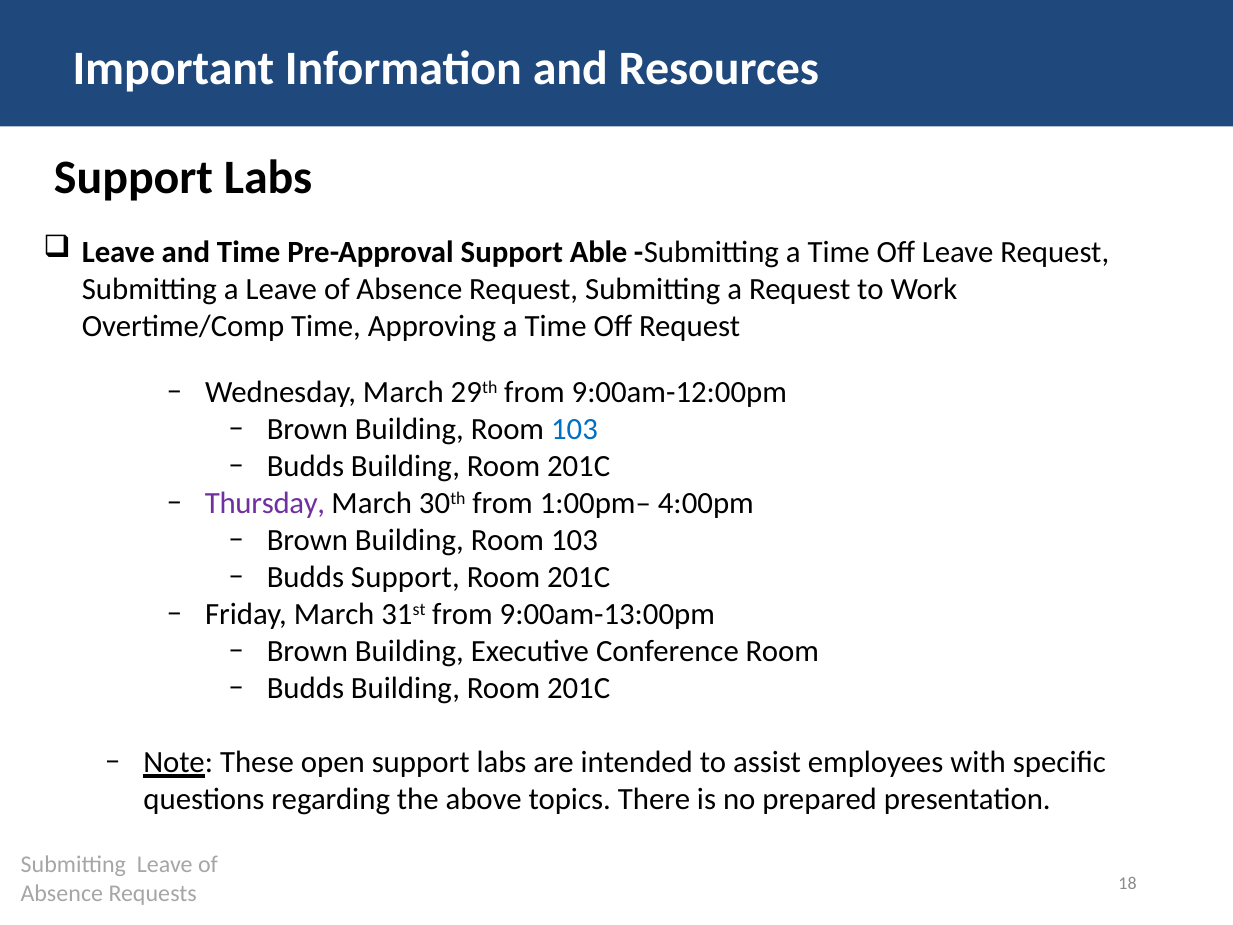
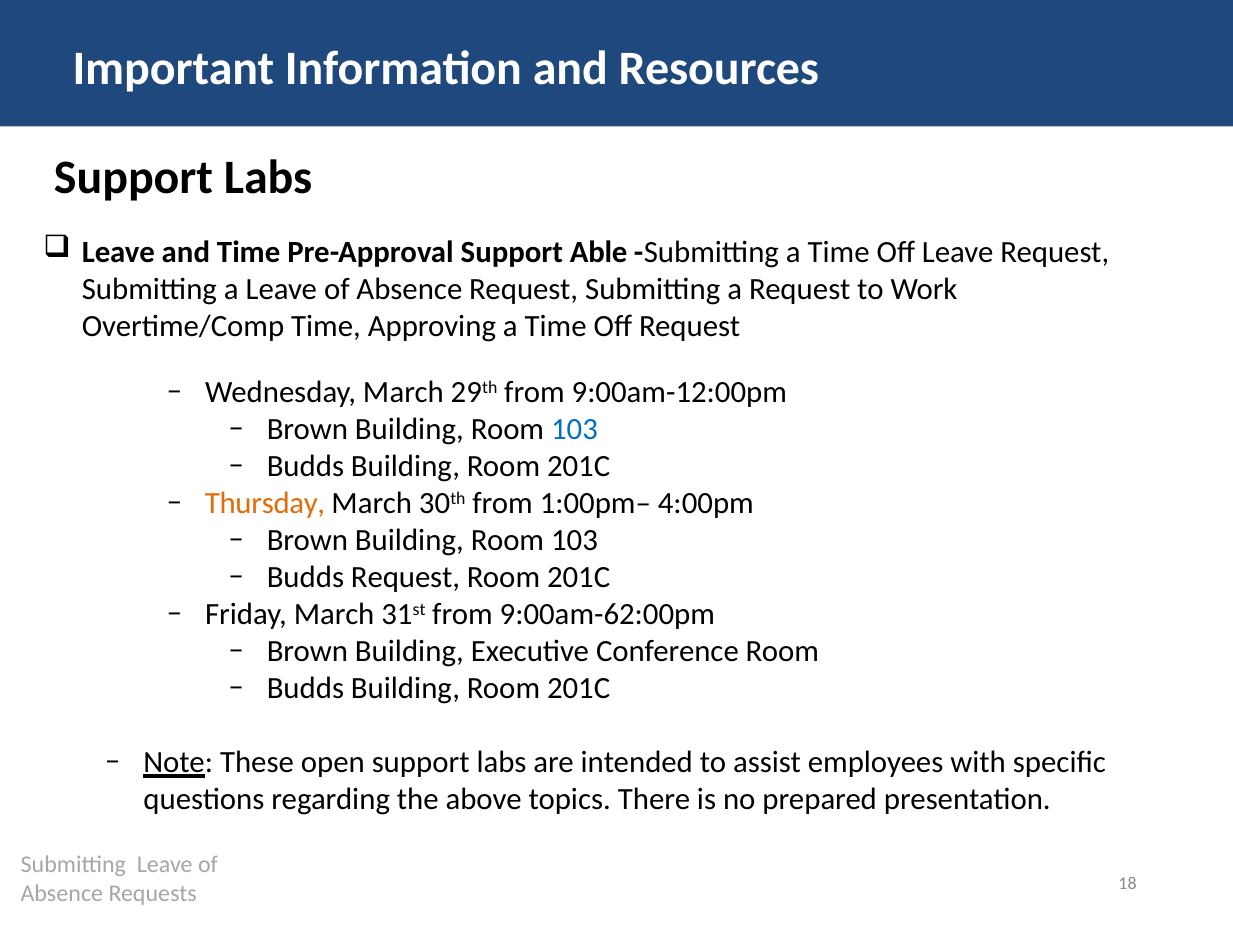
Thursday colour: purple -> orange (265, 503)
Budds Support: Support -> Request (406, 577)
9:00am-13:00pm: 9:00am-13:00pm -> 9:00am-62:00pm (607, 614)
